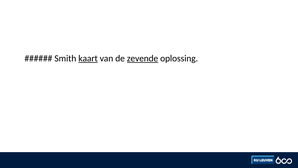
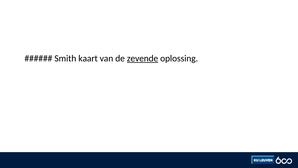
kaart underline: present -> none (88, 58)
